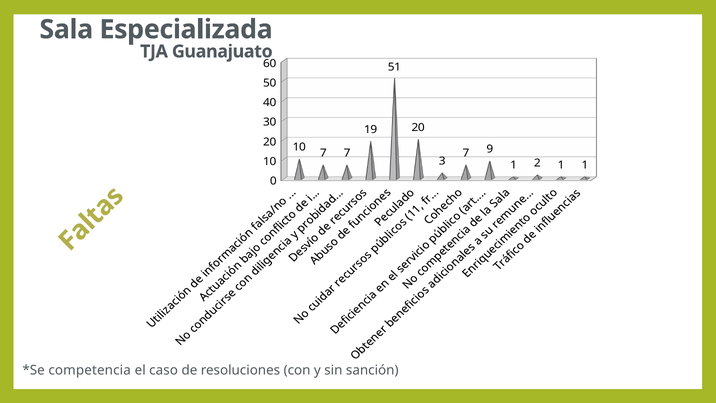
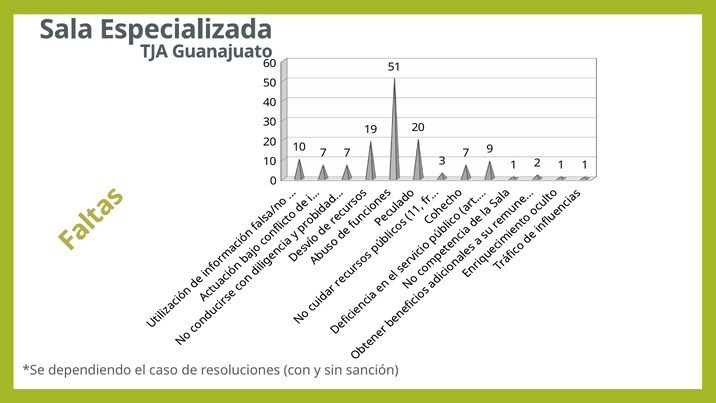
competencia: competencia -> dependiendo (90, 370)
